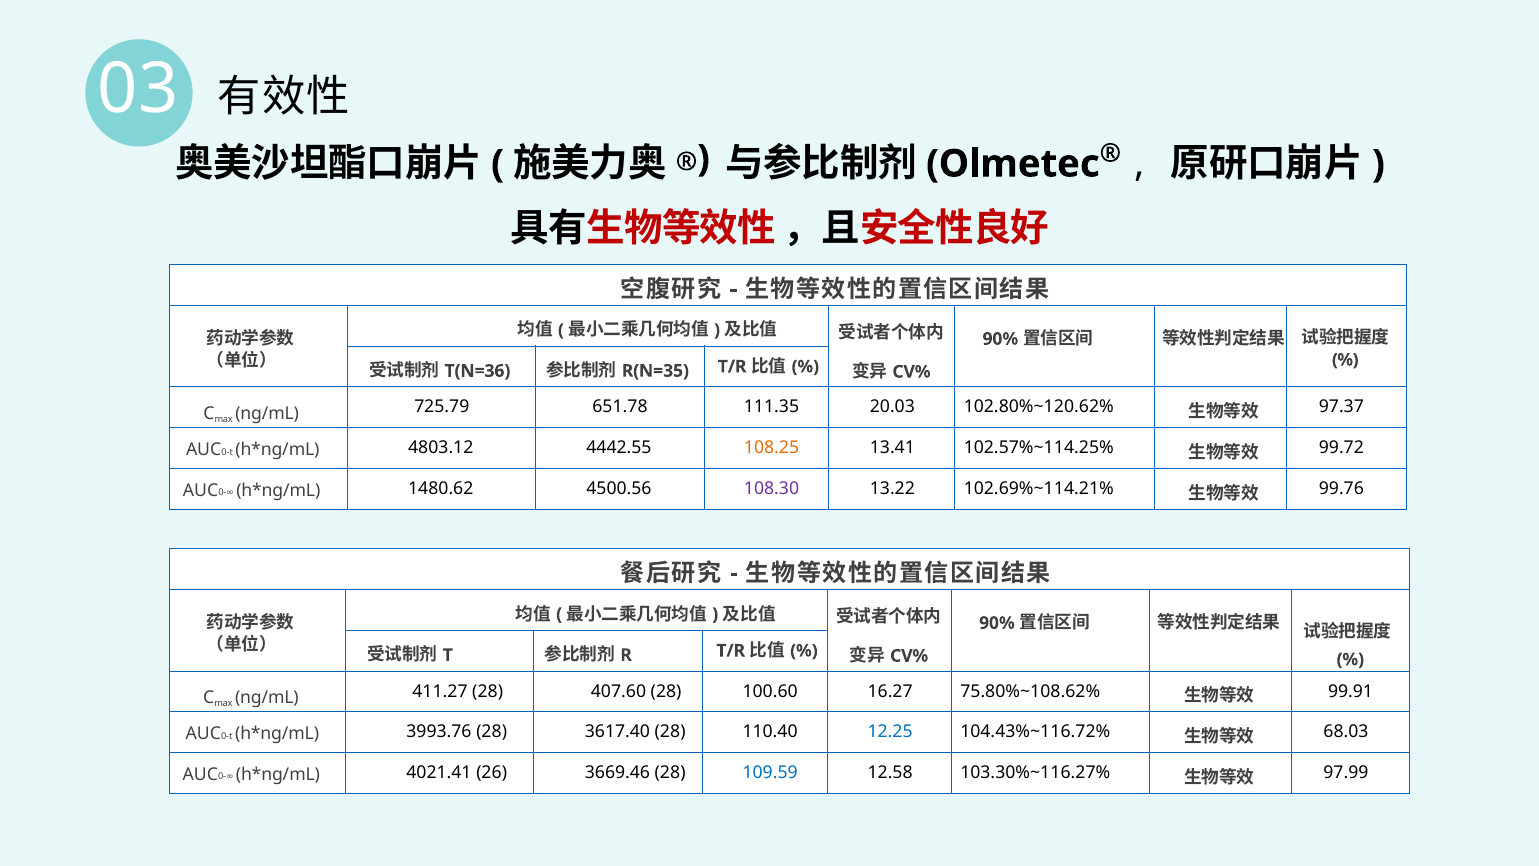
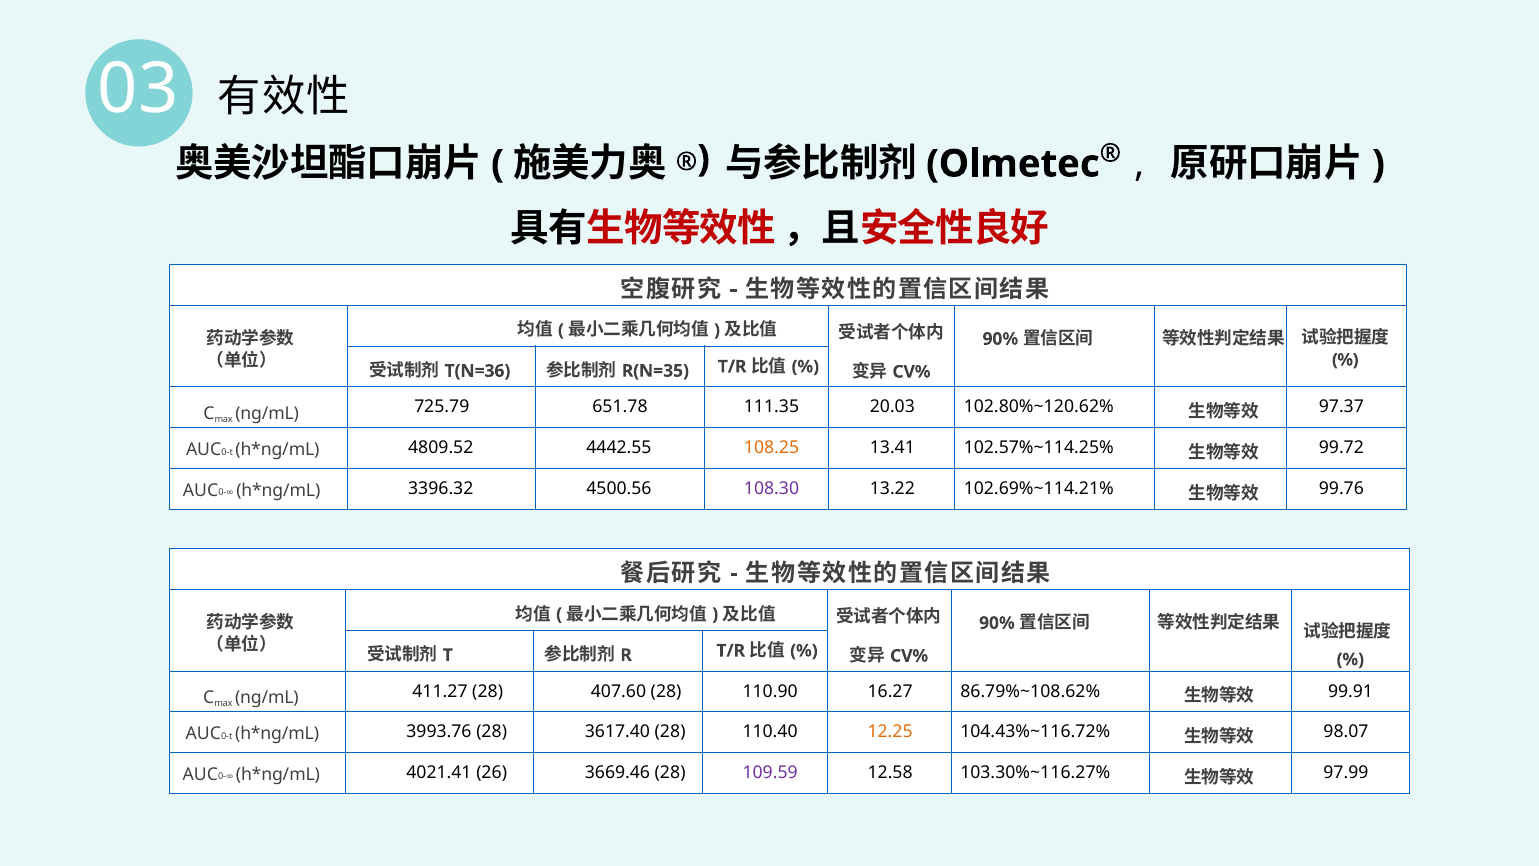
4803.12: 4803.12 -> 4809.52 (441, 448)
1480.62: 1480.62 -> 3396.32 (441, 489)
100.60: 100.60 -> 110.90 (770, 691)
75.80%~108.62%: 75.80%~108.62% -> 86.79%~108.62% (1030, 691)
12.25 colour: blue -> orange (890, 732)
68.03: 68.03 -> 98.07 (1346, 732)
109.59 colour: blue -> purple (770, 773)
